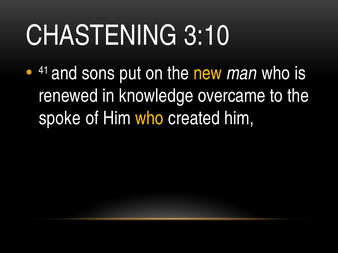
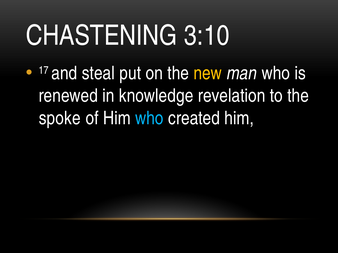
41: 41 -> 17 (44, 70)
sons: sons -> steal (98, 73)
overcame: overcame -> revelation (232, 96)
who colour: yellow -> light blue (149, 118)
